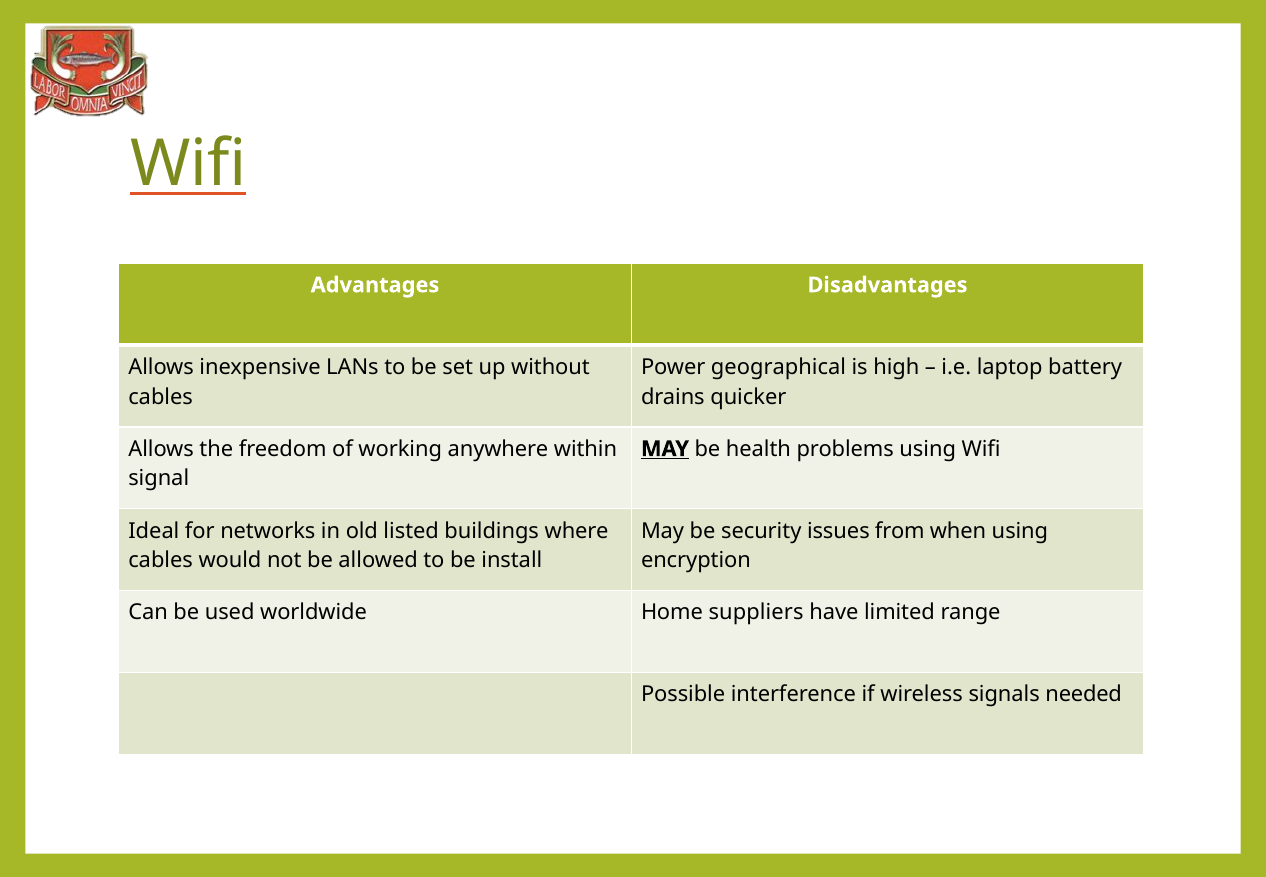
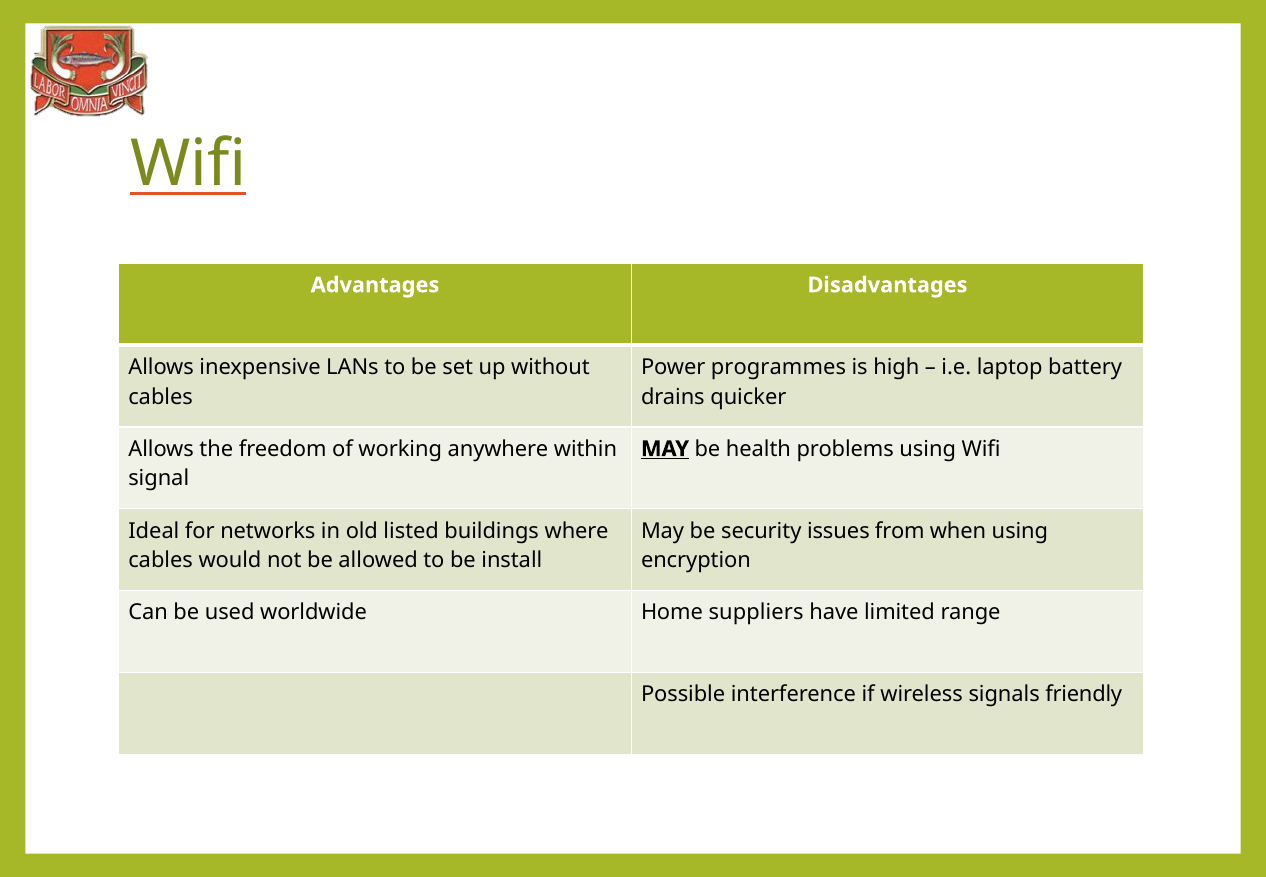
geographical: geographical -> programmes (778, 367)
needed: needed -> friendly (1084, 694)
